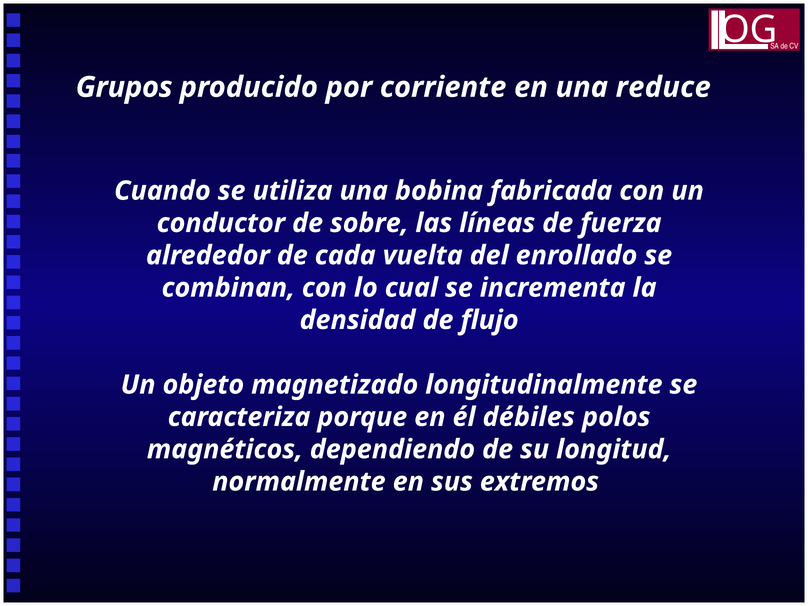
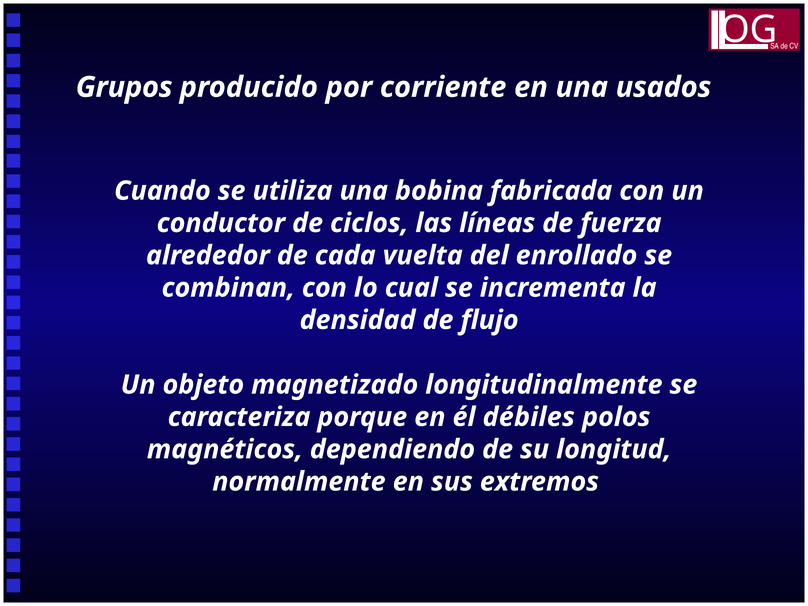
reduce: reduce -> usados (663, 87)
sobre: sobre -> ciclos (369, 223)
